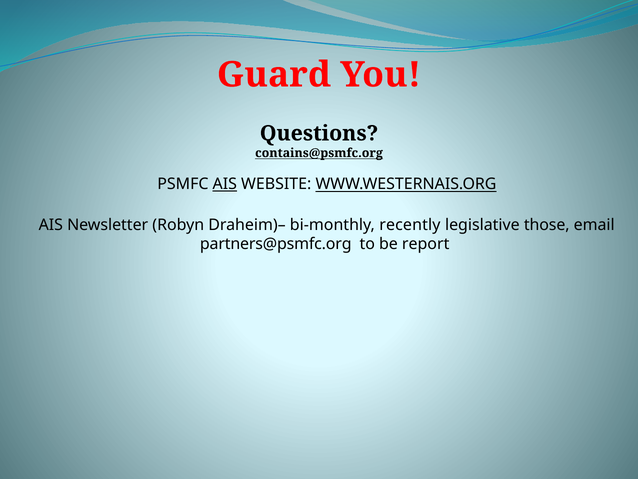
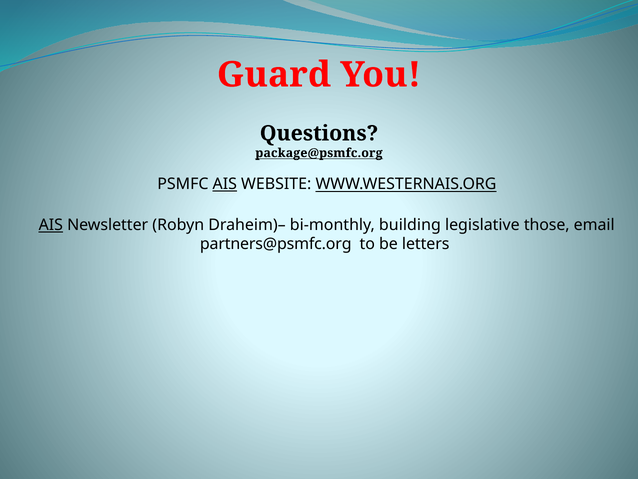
contains@psmfc.org: contains@psmfc.org -> package@psmfc.org (319, 153)
AIS underline: none -> present (51, 225)
recently: recently -> building (410, 225)
report: report -> letters (426, 244)
